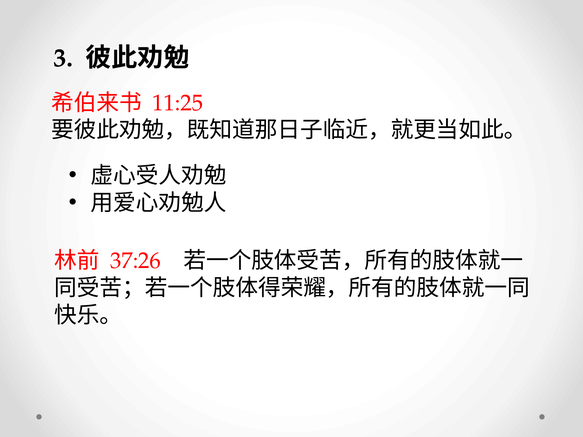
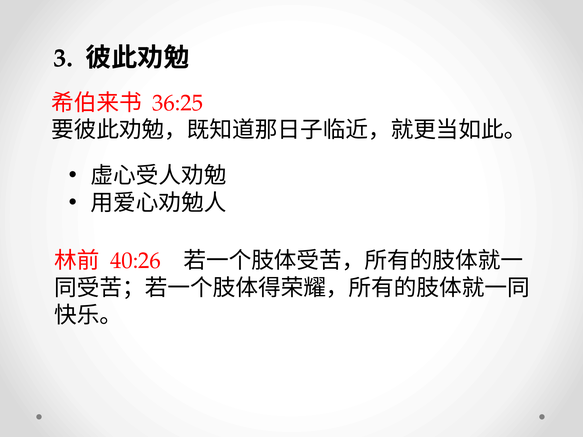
11:25: 11:25 -> 36:25 (178, 103)
37:26: 37:26 -> 40:26 (136, 261)
